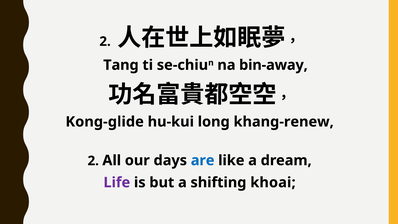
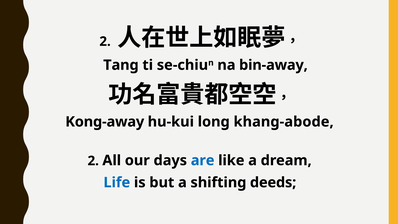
Kong-glide: Kong-glide -> Kong-away (105, 122)
khang-renew: khang-renew -> khang-abode (284, 122)
Life colour: purple -> blue (117, 182)
khoai: khoai -> deeds (273, 182)
